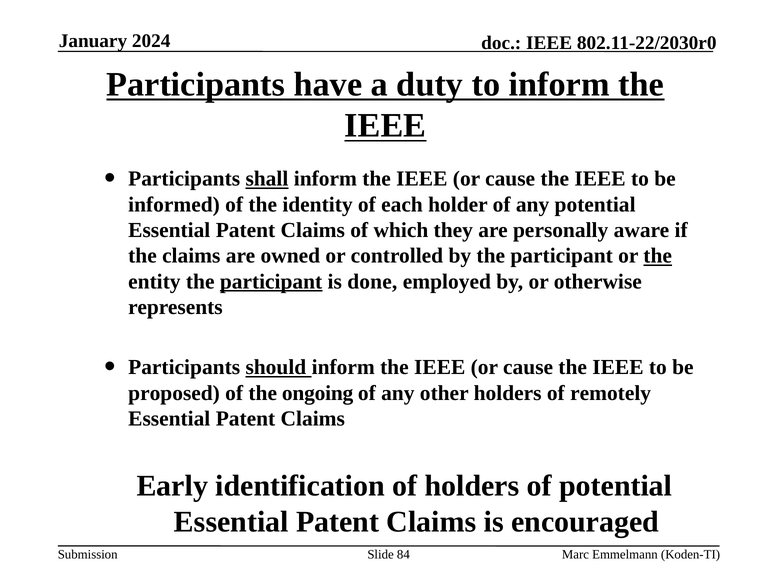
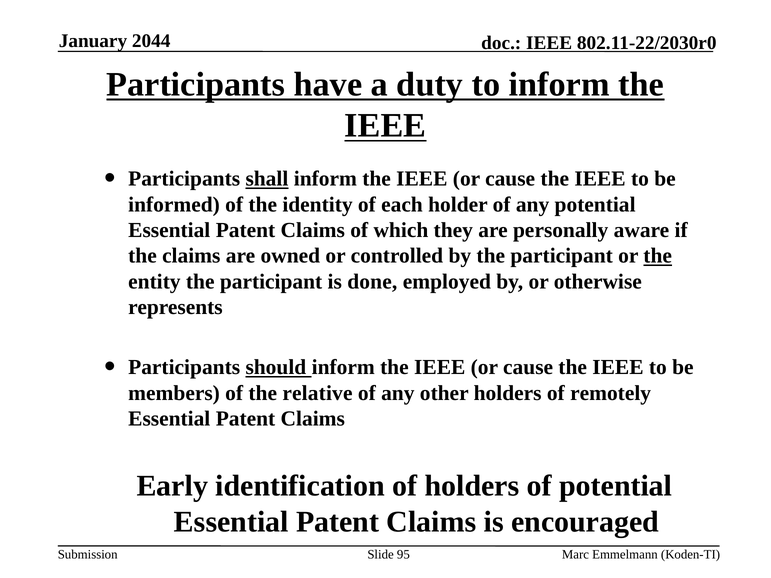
2024: 2024 -> 2044 (151, 41)
participant underline: present -> none (271, 282)
proposed: proposed -> members (174, 393)
ongoing: ongoing -> relative (317, 393)
84: 84 -> 95 (403, 555)
